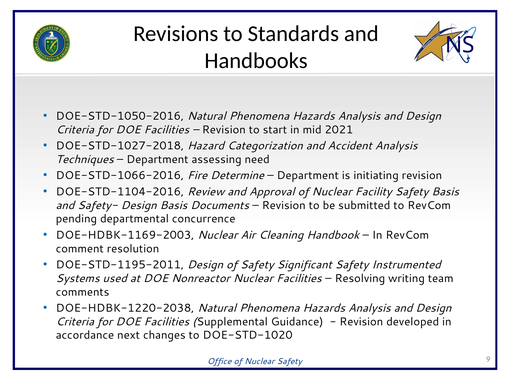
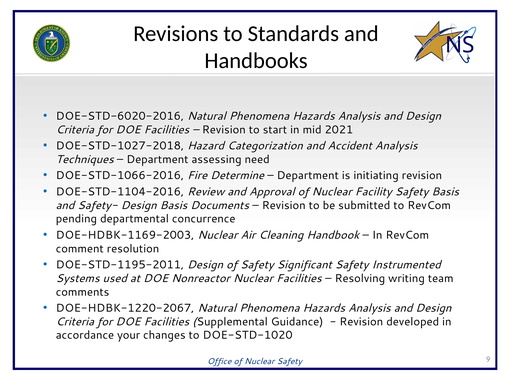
DOE-STD-1050-2016: DOE-STD-1050-2016 -> DOE-STD-6020-2016 (120, 116)
DOE-HDBK-1220-2038: DOE-HDBK-1220-2038 -> DOE-HDBK-1220-2067 (125, 308)
next: next -> your (129, 335)
